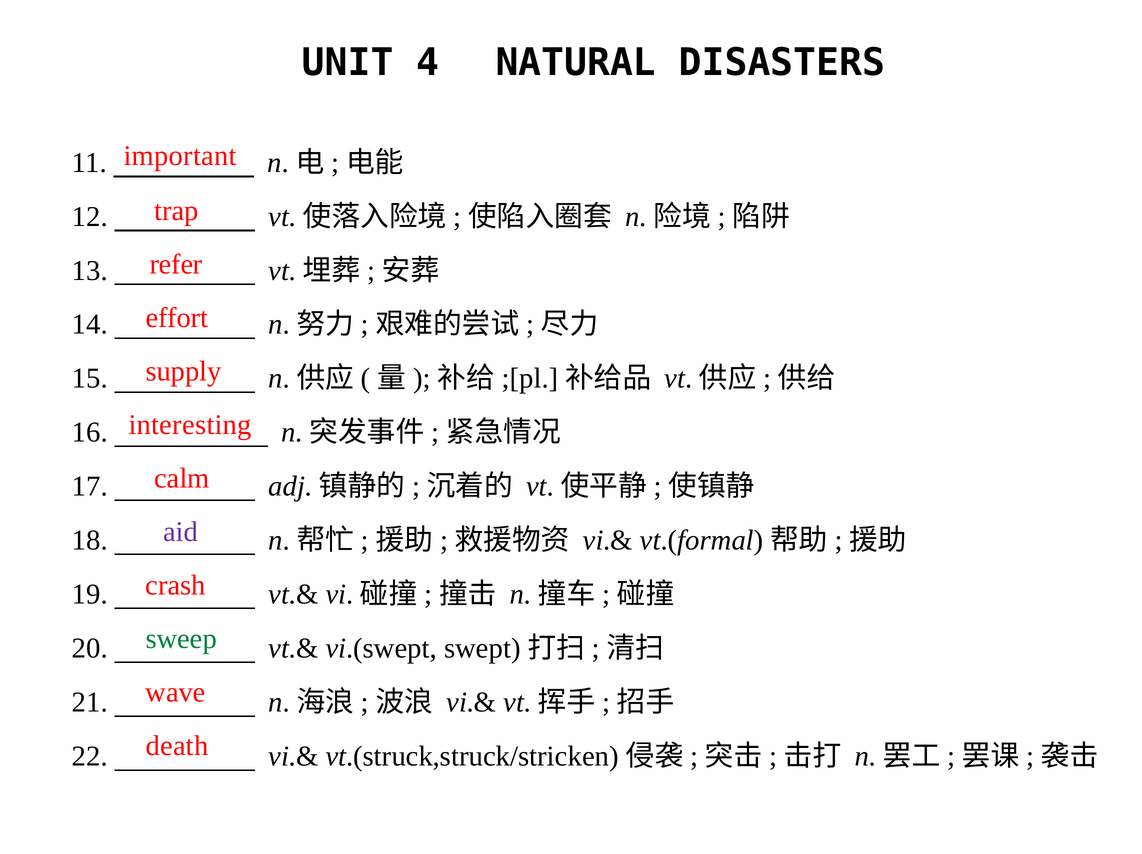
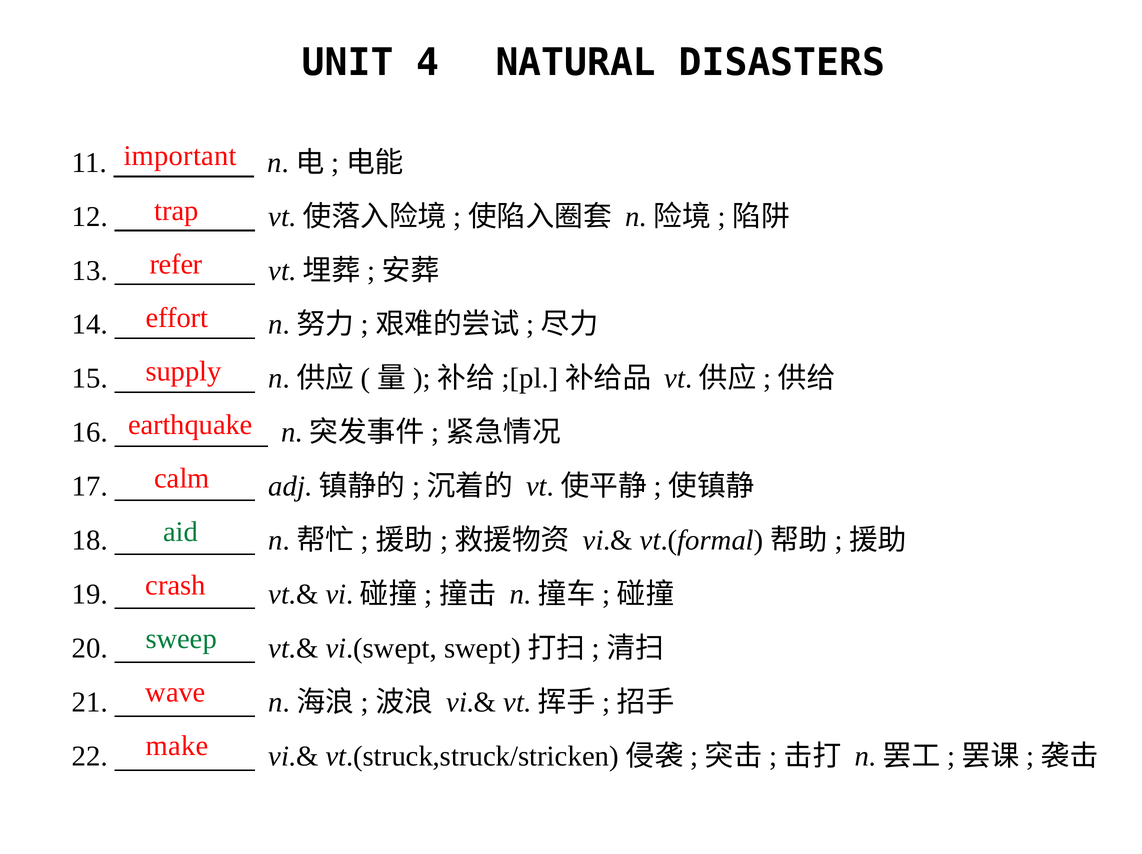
interesting: interesting -> earthquake (190, 425)
aid colour: purple -> green (181, 532)
death: death -> make (177, 746)
